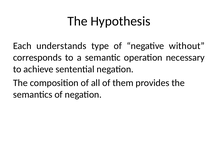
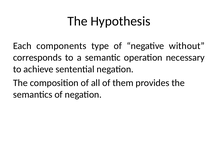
understands: understands -> components (61, 46)
